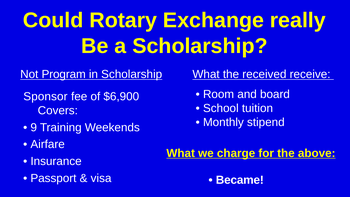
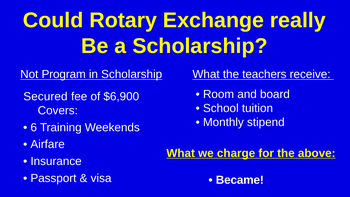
received: received -> teachers (264, 74)
Sponsor: Sponsor -> Secured (45, 96)
9: 9 -> 6 (34, 127)
